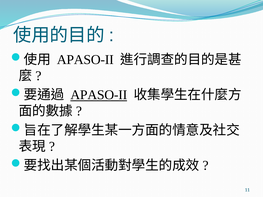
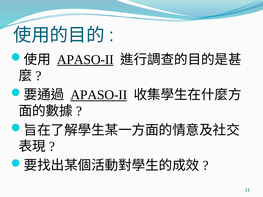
APASO-II underline: none -> present (85, 60)
